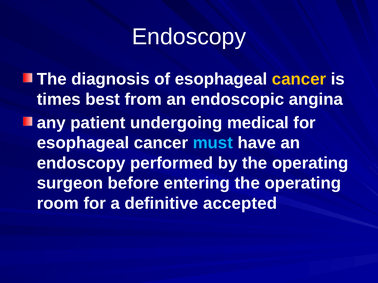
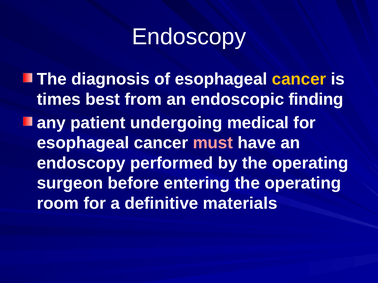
angina: angina -> finding (316, 99)
must colour: light blue -> pink (213, 143)
accepted: accepted -> materials (240, 204)
